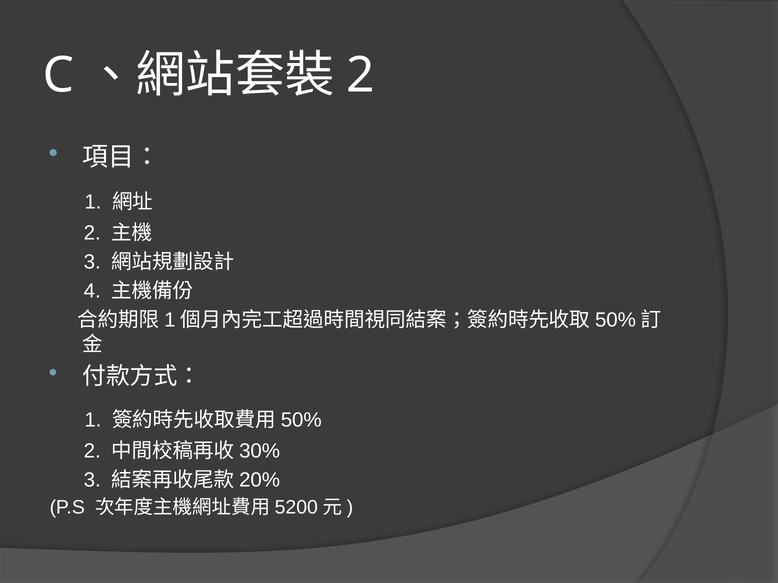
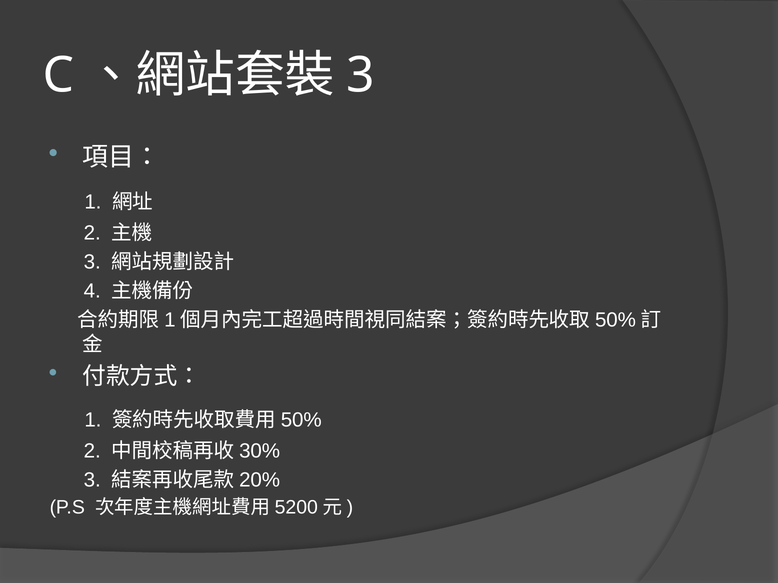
2: 2 -> 3 (361, 75)
